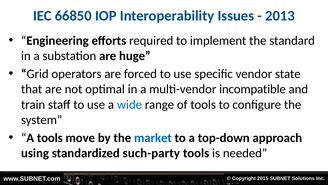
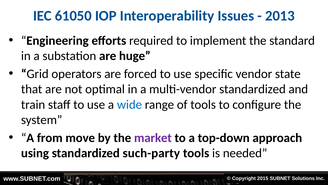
66850: 66850 -> 61050 (73, 16)
multi-vendor incompatible: incompatible -> standardized (252, 89)
A tools: tools -> from (50, 137)
market colour: blue -> purple (153, 137)
